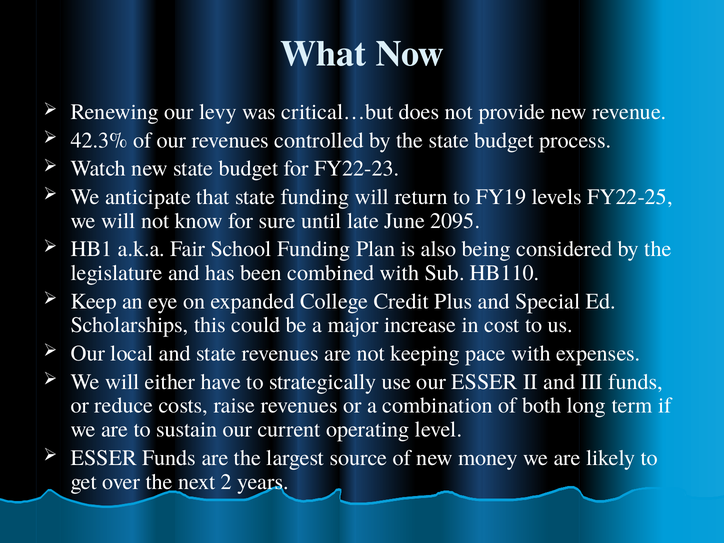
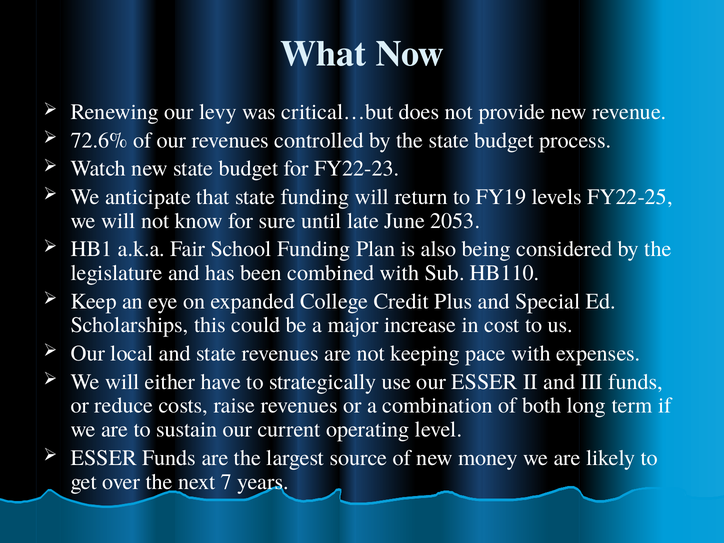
42.3%: 42.3% -> 72.6% (99, 140)
2095: 2095 -> 2053 (455, 221)
2: 2 -> 7 (226, 482)
